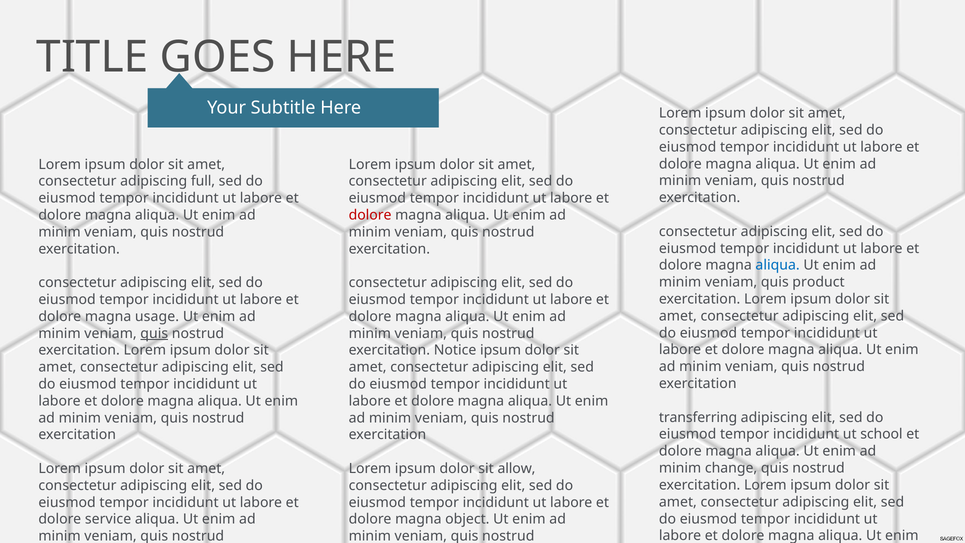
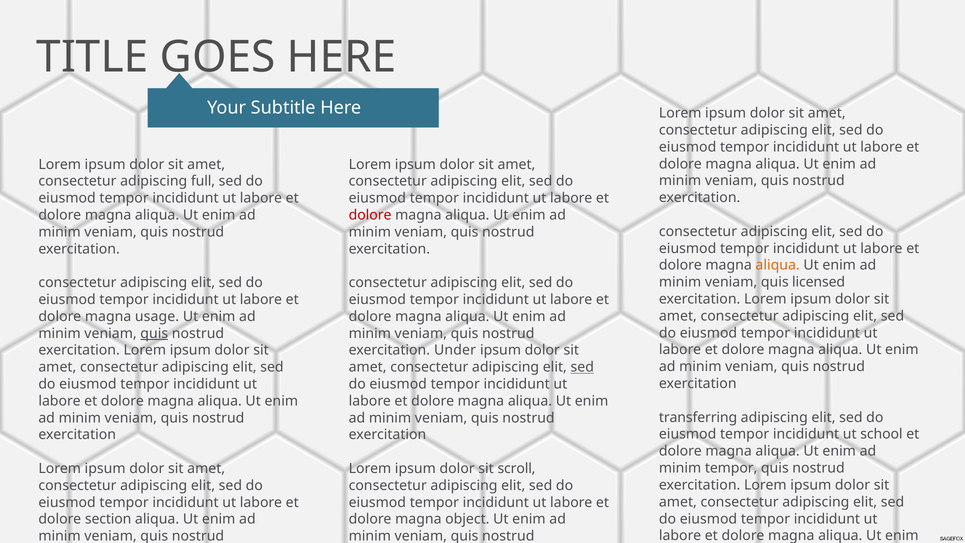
aliqua colour: blue -> orange (778, 265)
product: product -> licensed (819, 282)
Notice: Notice -> Under (455, 350)
sed underline: none -> present (582, 367)
minim change: change -> tempor (731, 468)
allow: allow -> scroll (517, 468)
service: service -> section (108, 519)
